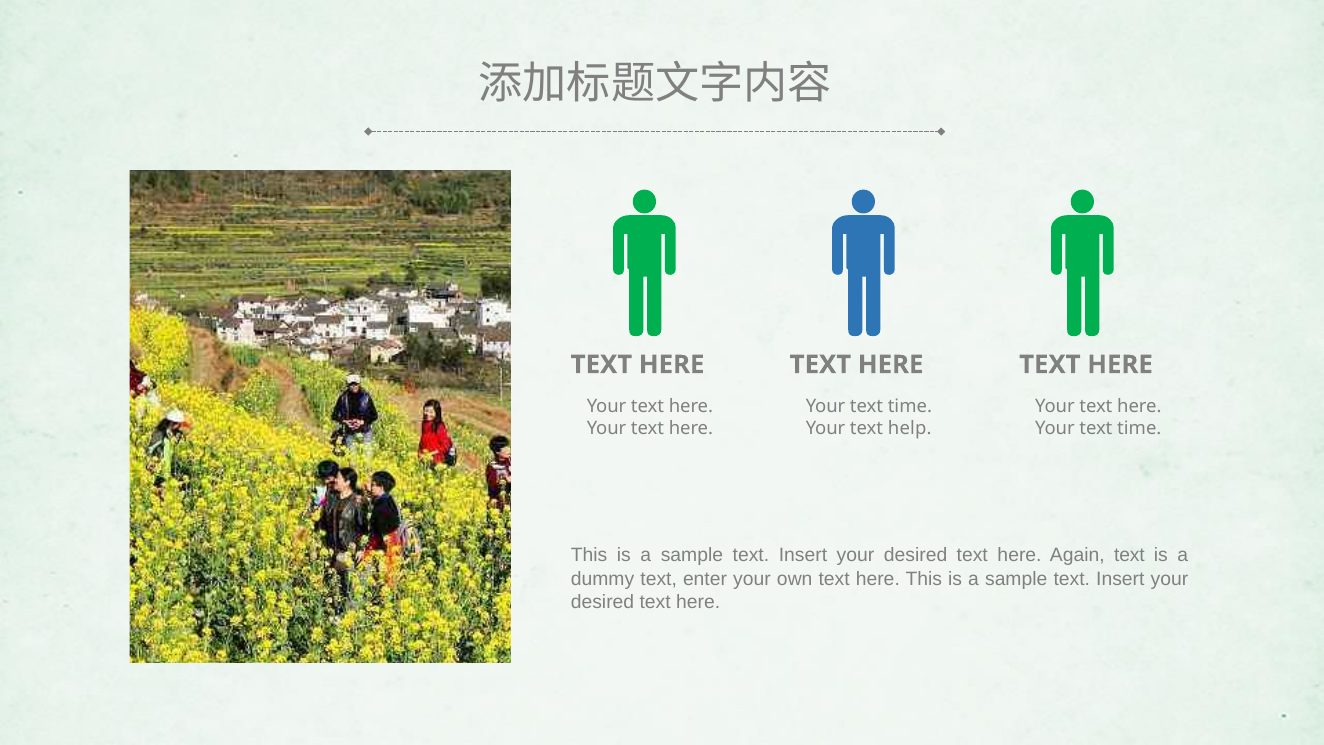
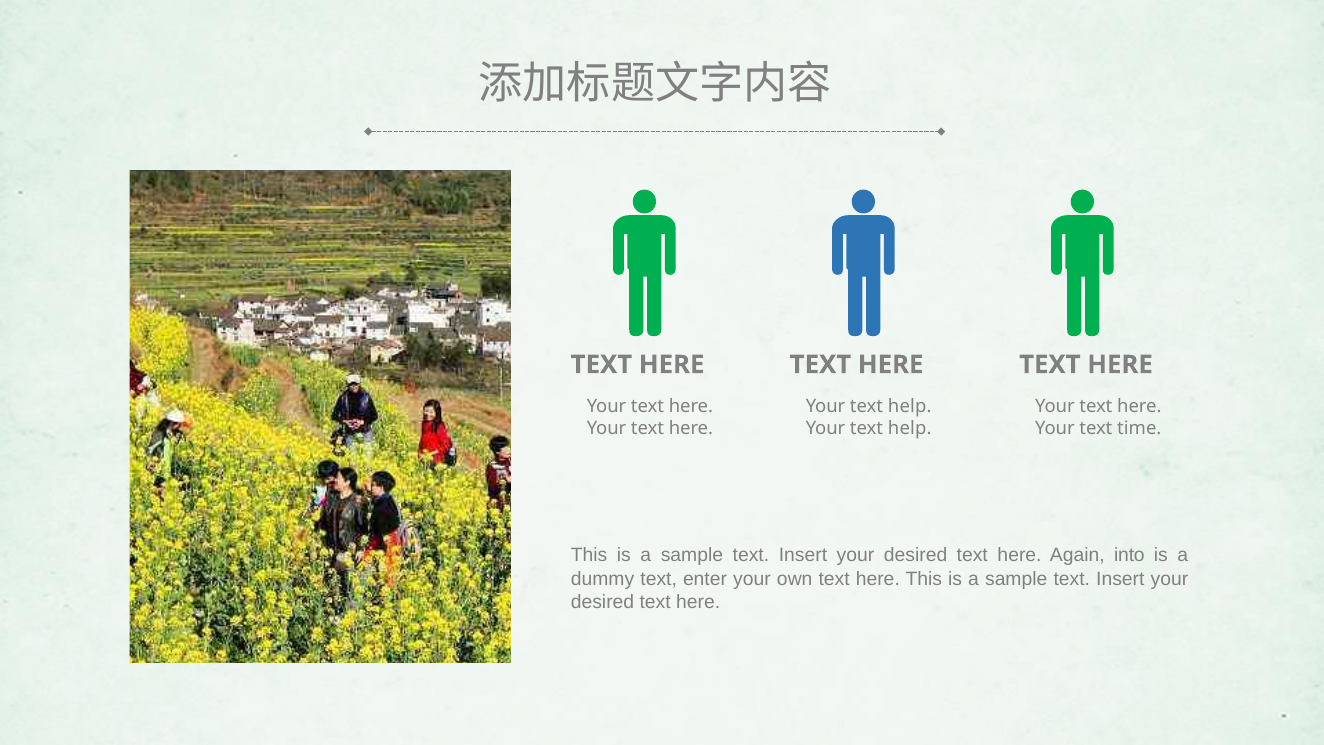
time: time -> help (910, 406)
Again text: text -> into (1129, 555)
